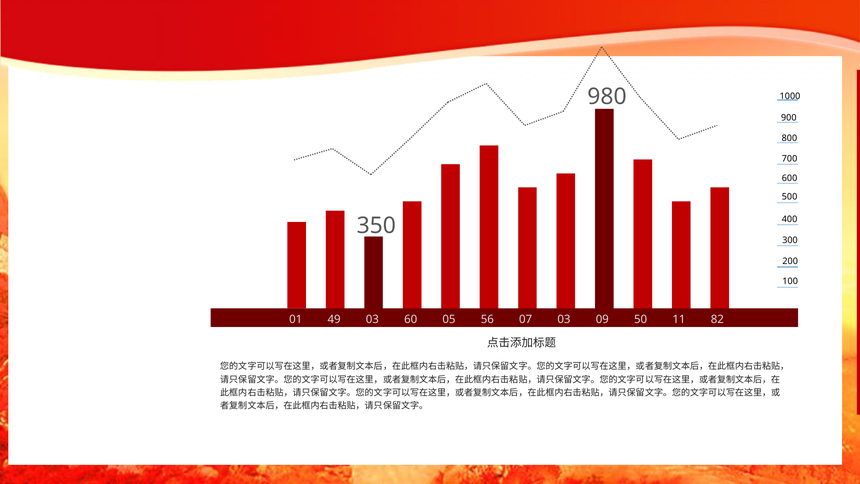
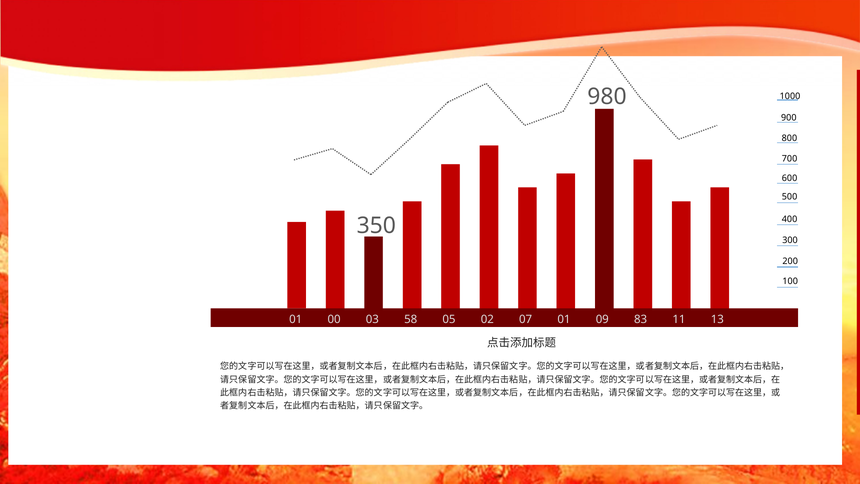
49: 49 -> 00 (334, 319)
60: 60 -> 58 (411, 319)
56: 56 -> 02 (487, 319)
07 03: 03 -> 01 (564, 319)
50: 50 -> 83 (641, 319)
82: 82 -> 13 (717, 319)
